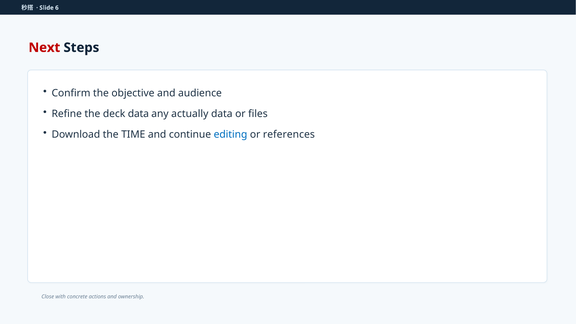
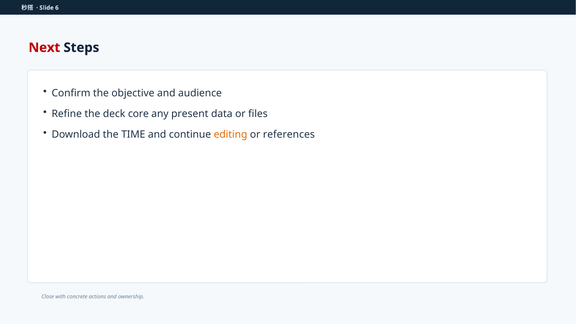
deck data: data -> core (138, 114)
actually: actually -> present (190, 114)
editing colour: blue -> orange (230, 135)
